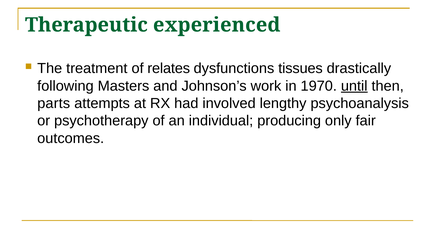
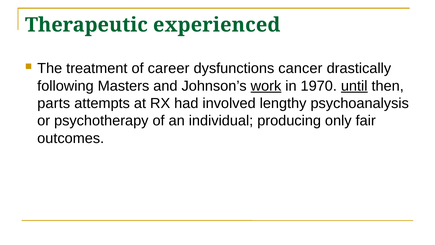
relates: relates -> career (169, 68)
tissues: tissues -> cancer (300, 68)
work underline: none -> present (266, 86)
